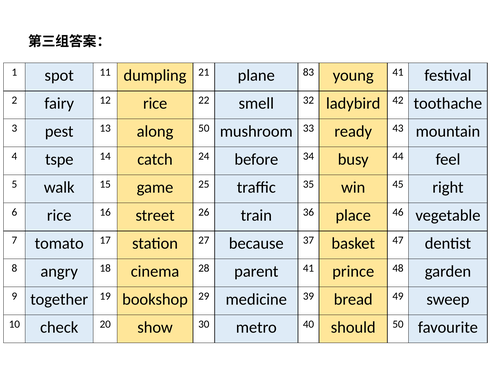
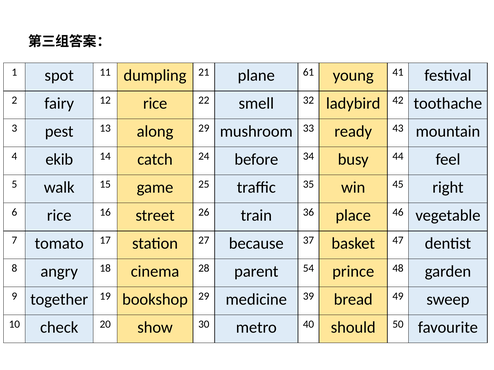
83: 83 -> 61 (308, 72)
along 50: 50 -> 29 (204, 128)
tspe: tspe -> ekib (59, 160)
parent 41: 41 -> 54 (308, 269)
